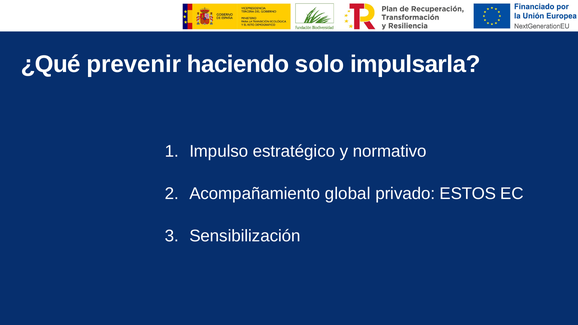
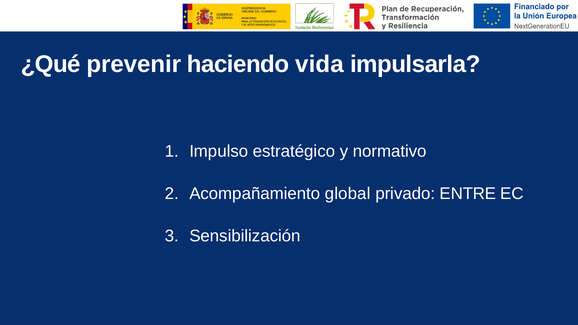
solo: solo -> vida (320, 64)
ESTOS: ESTOS -> ENTRE (468, 194)
